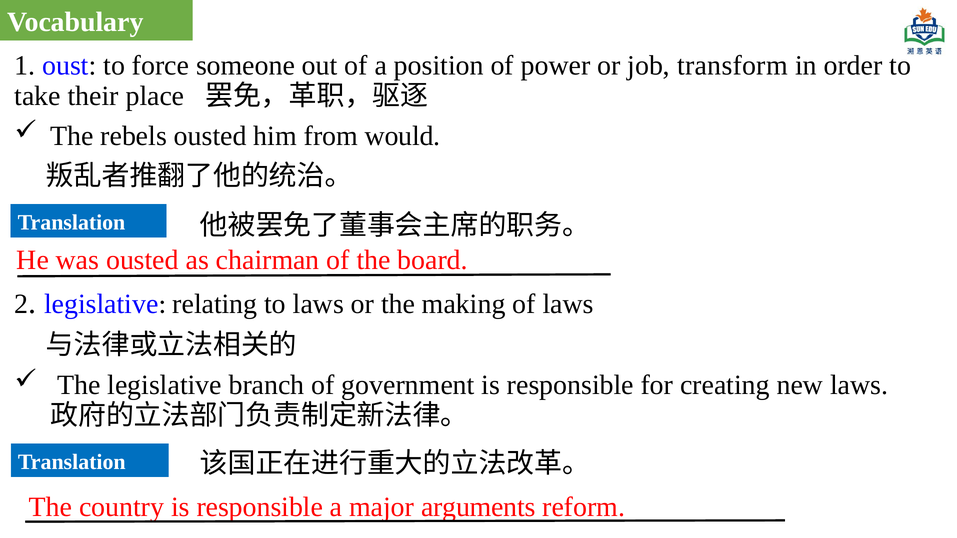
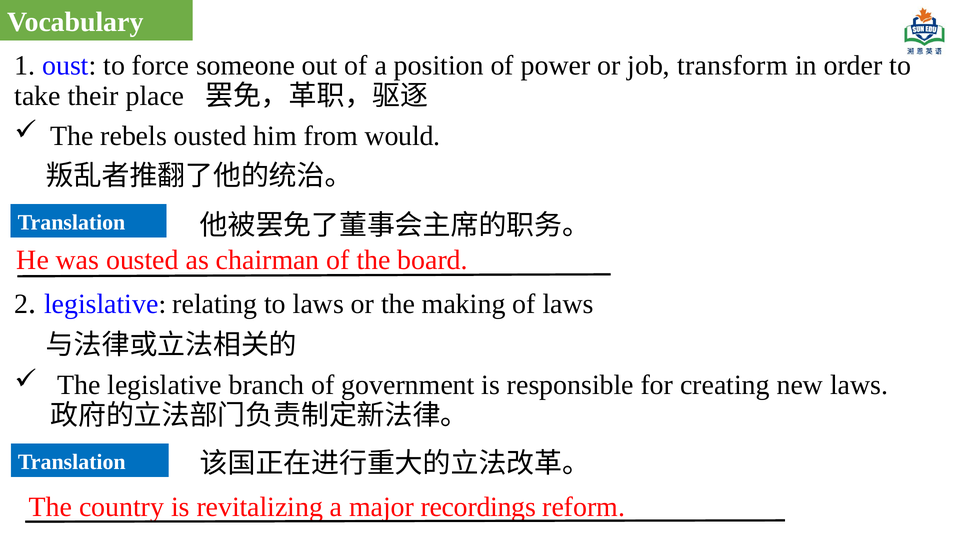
country is responsible: responsible -> revitalizing (260, 507)
arguments: arguments -> recordings (478, 507)
